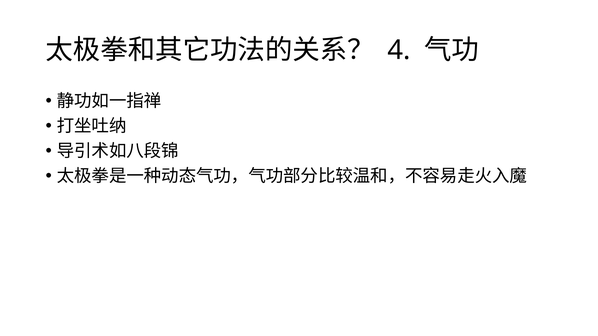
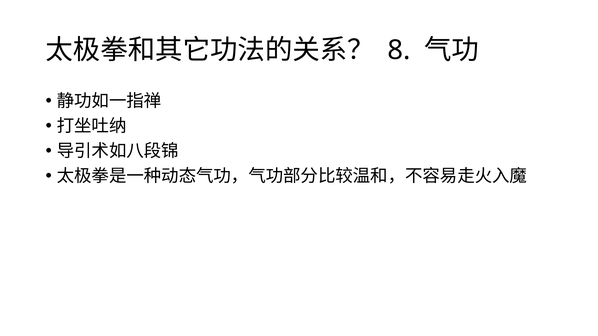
4: 4 -> 8 (399, 50)
